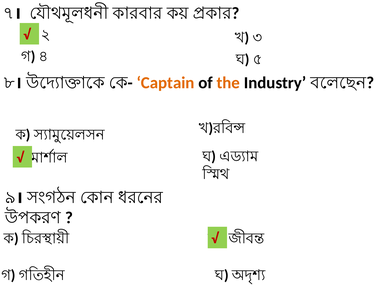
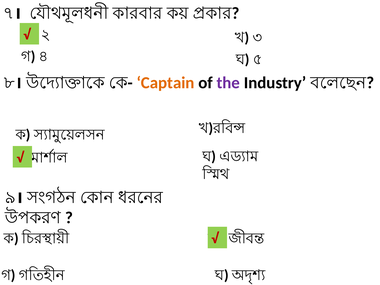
the colour: orange -> purple (228, 83)
